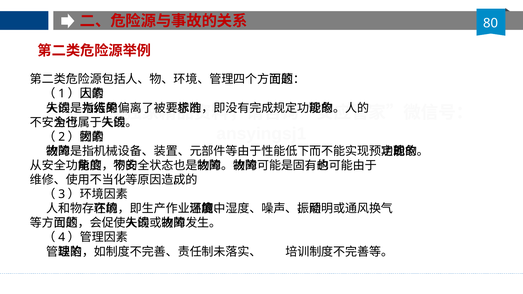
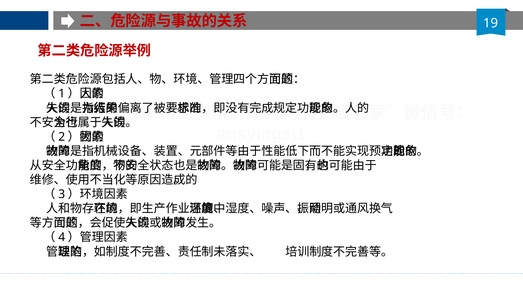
80: 80 -> 19 (491, 23)
